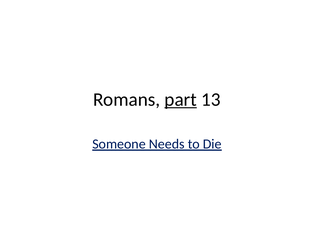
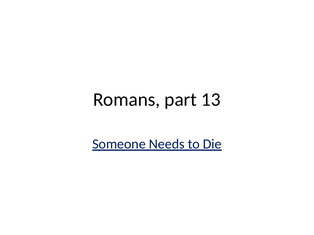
part underline: present -> none (181, 100)
